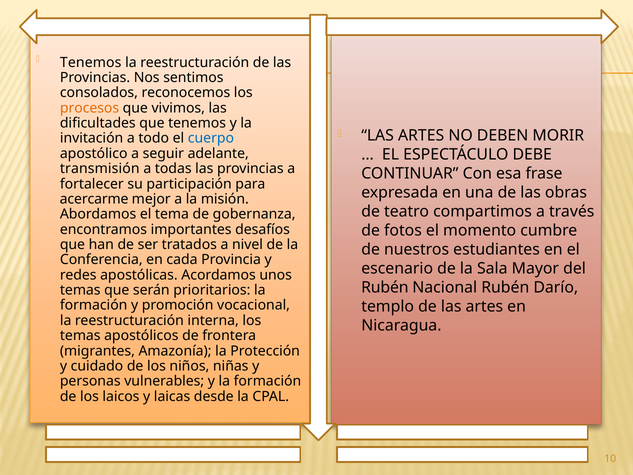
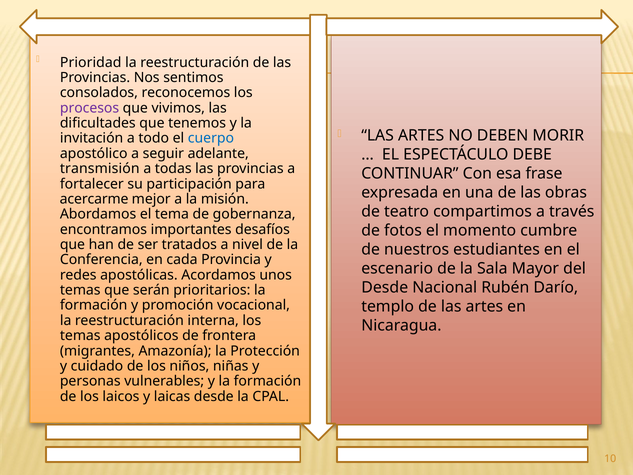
Tenemos: Tenemos -> Prioridad (91, 62)
procesos colour: orange -> purple (90, 108)
Rubén: Rubén -> Desde (385, 287)
